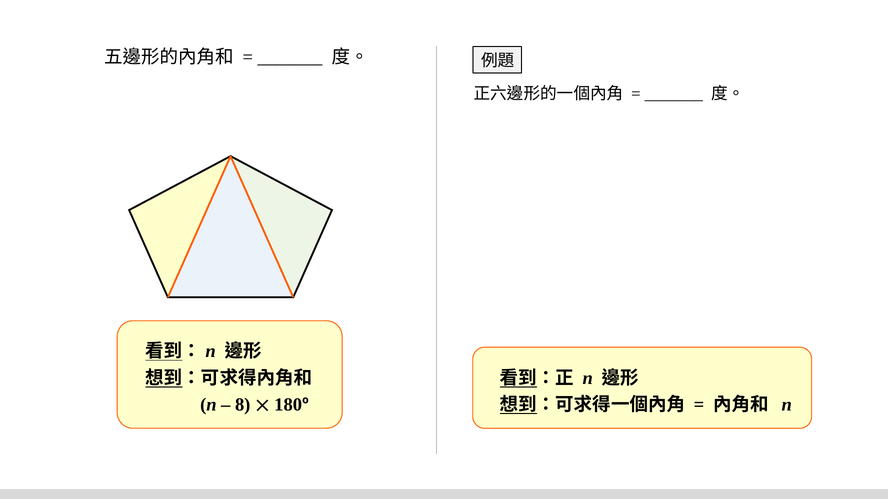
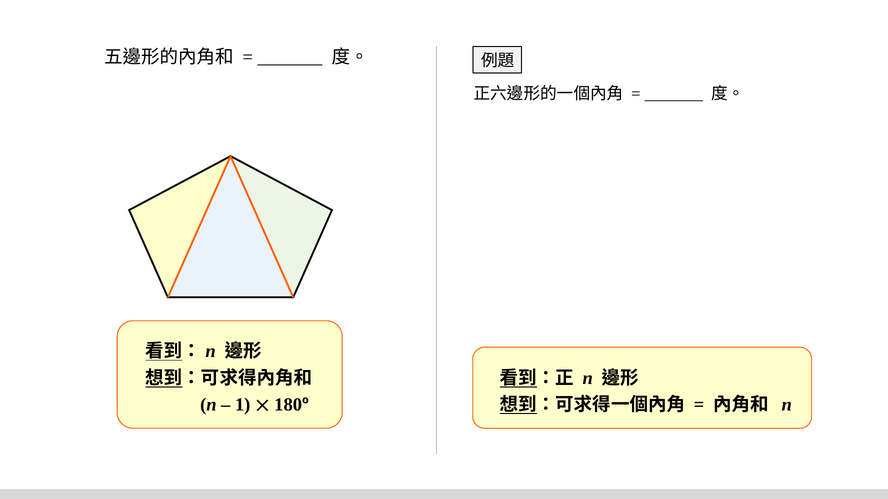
8: 8 -> 1 (243, 405)
